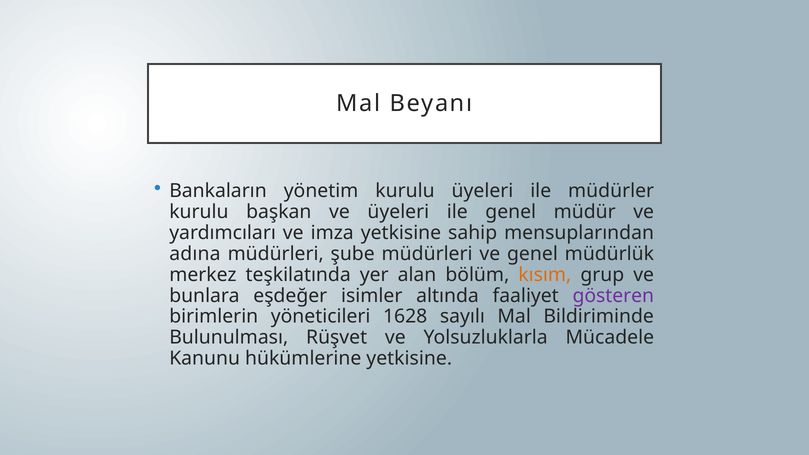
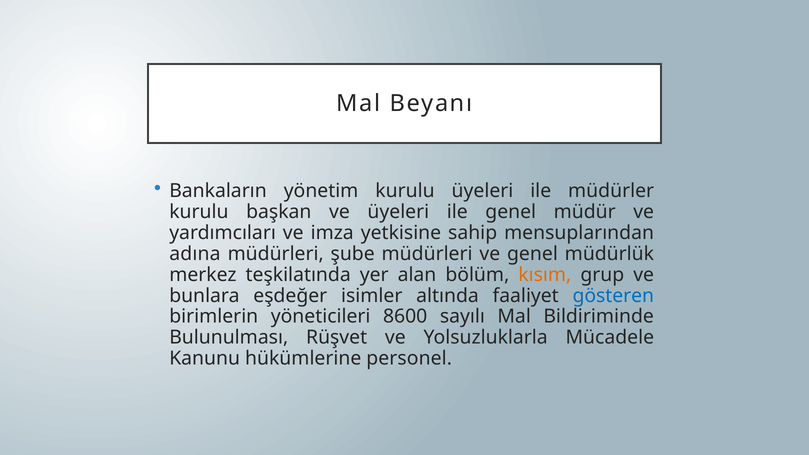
gösteren colour: purple -> blue (613, 296)
1628: 1628 -> 8600 (405, 317)
hükümlerine yetkisine: yetkisine -> personel (409, 358)
